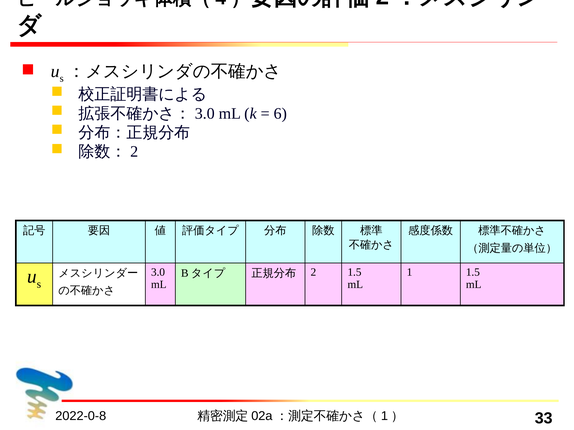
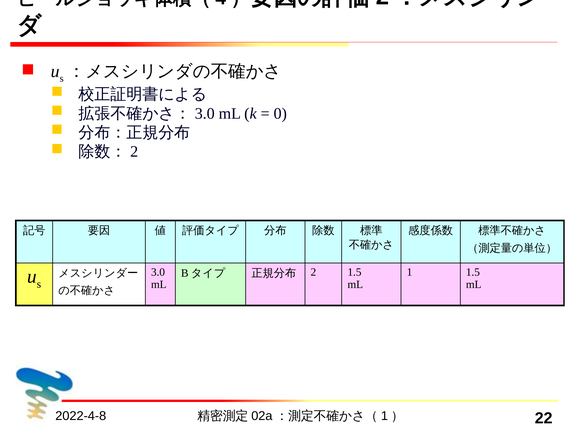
6: 6 -> 0 (280, 114)
2022-0-8: 2022-0-8 -> 2022-4-8 (81, 417)
33: 33 -> 22 (544, 419)
